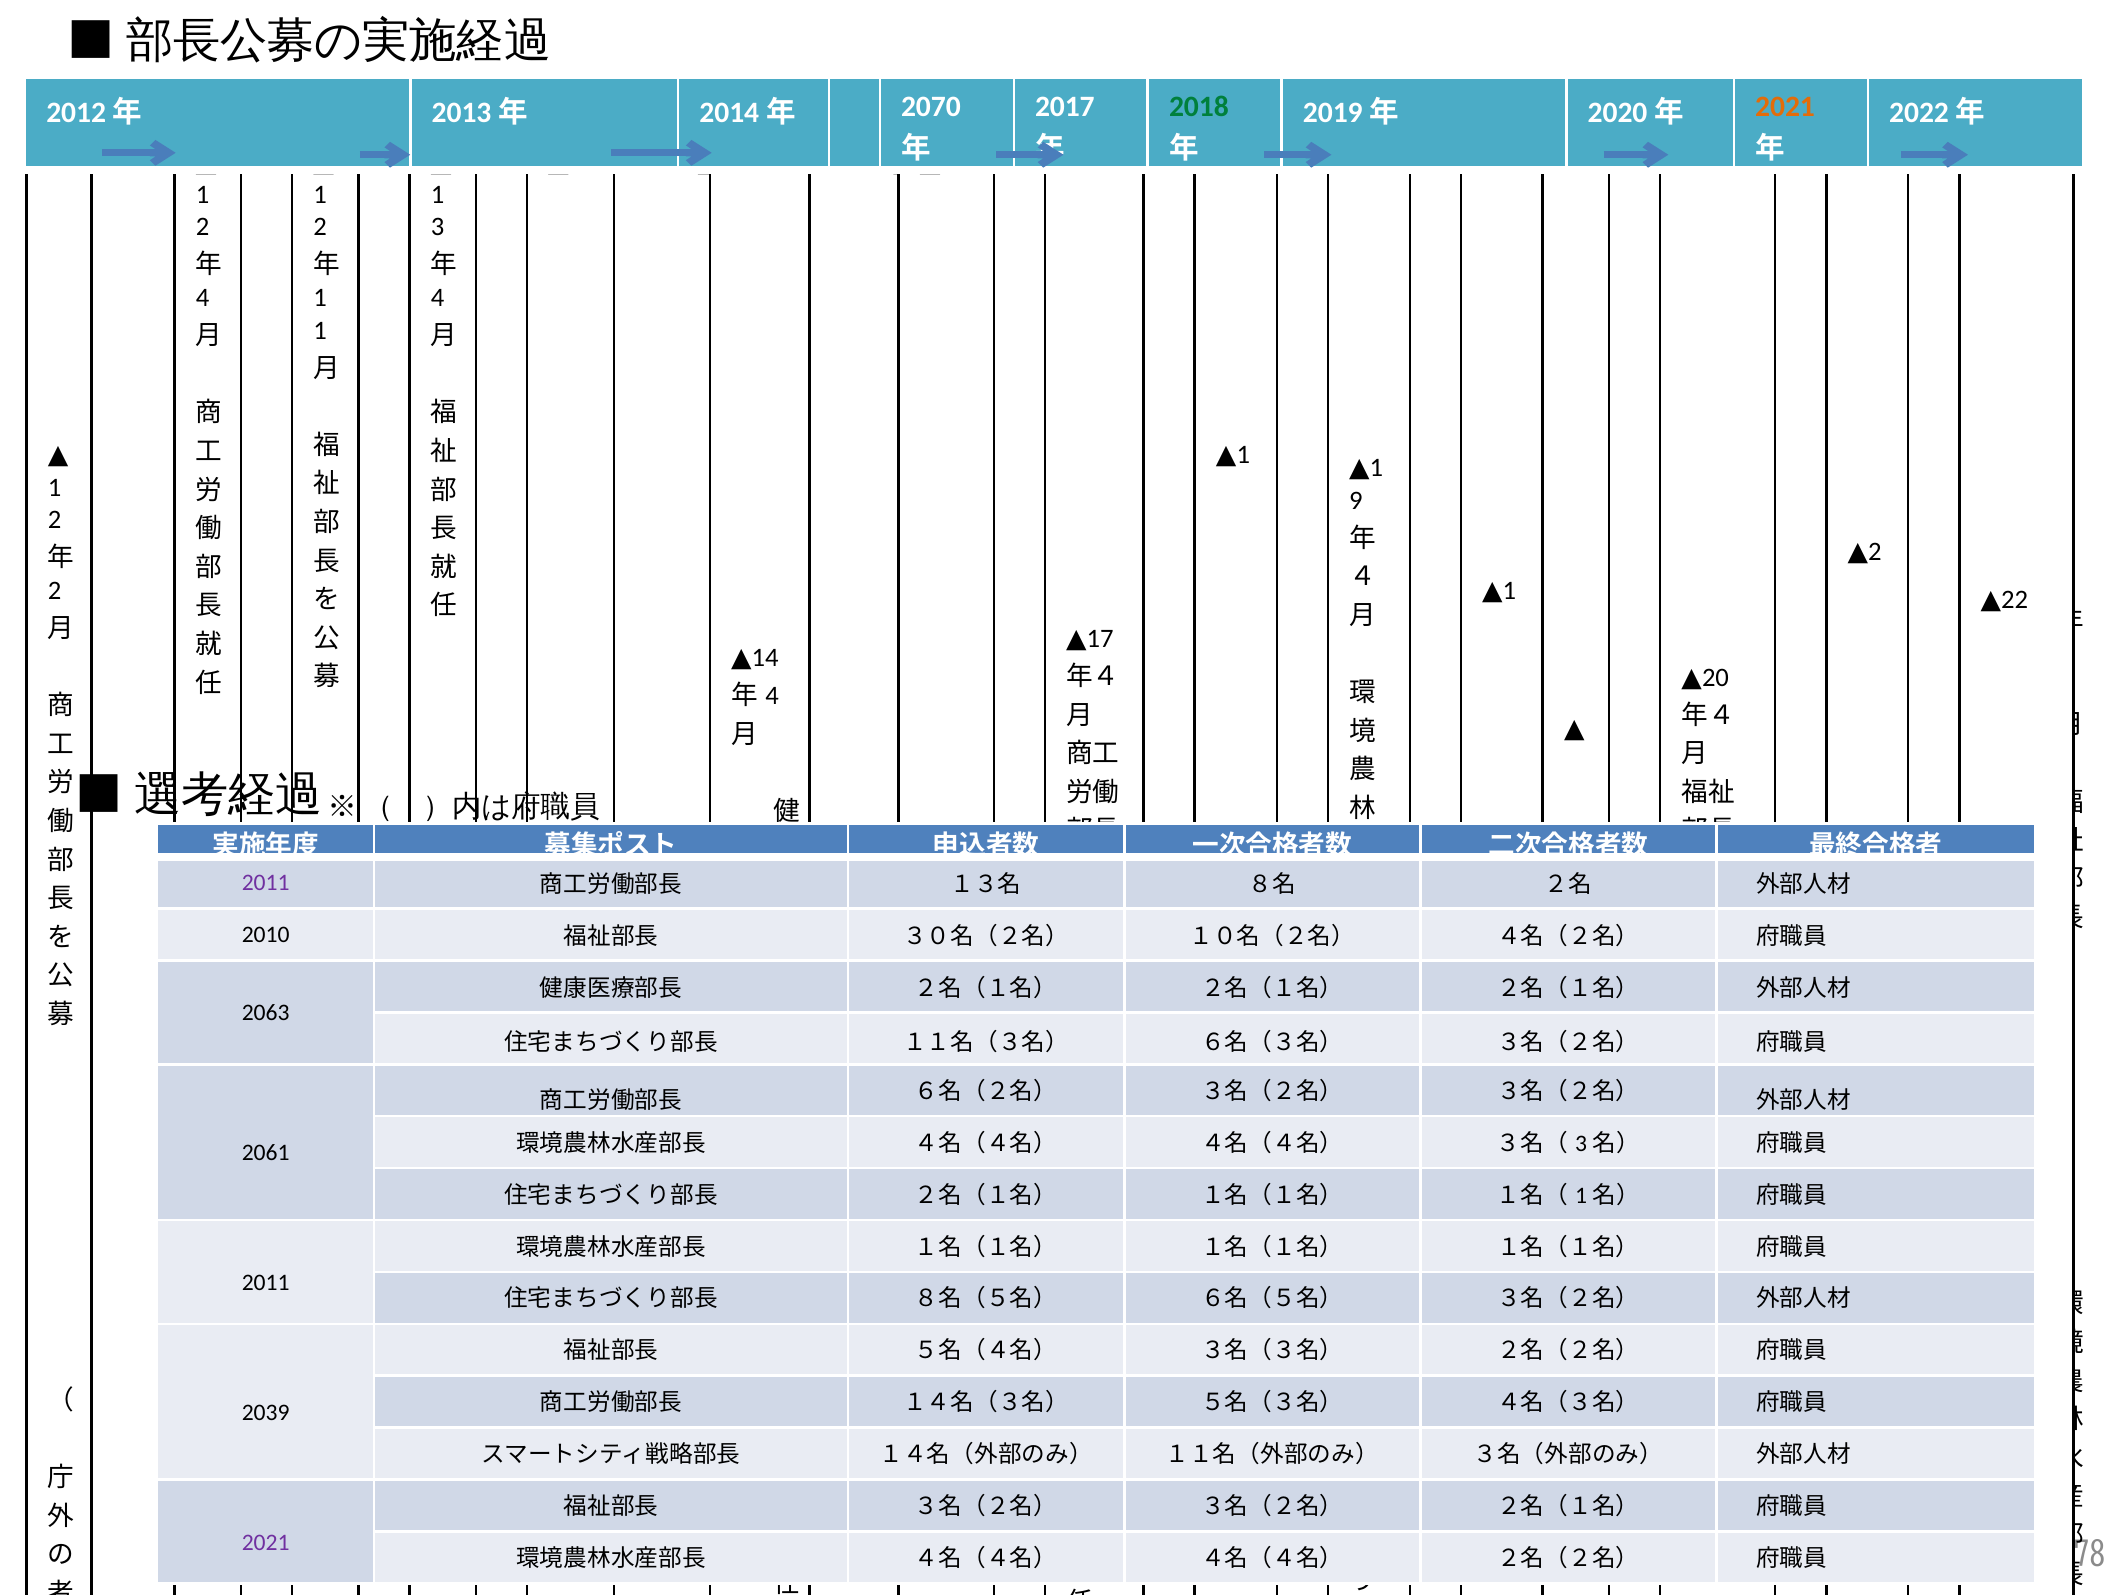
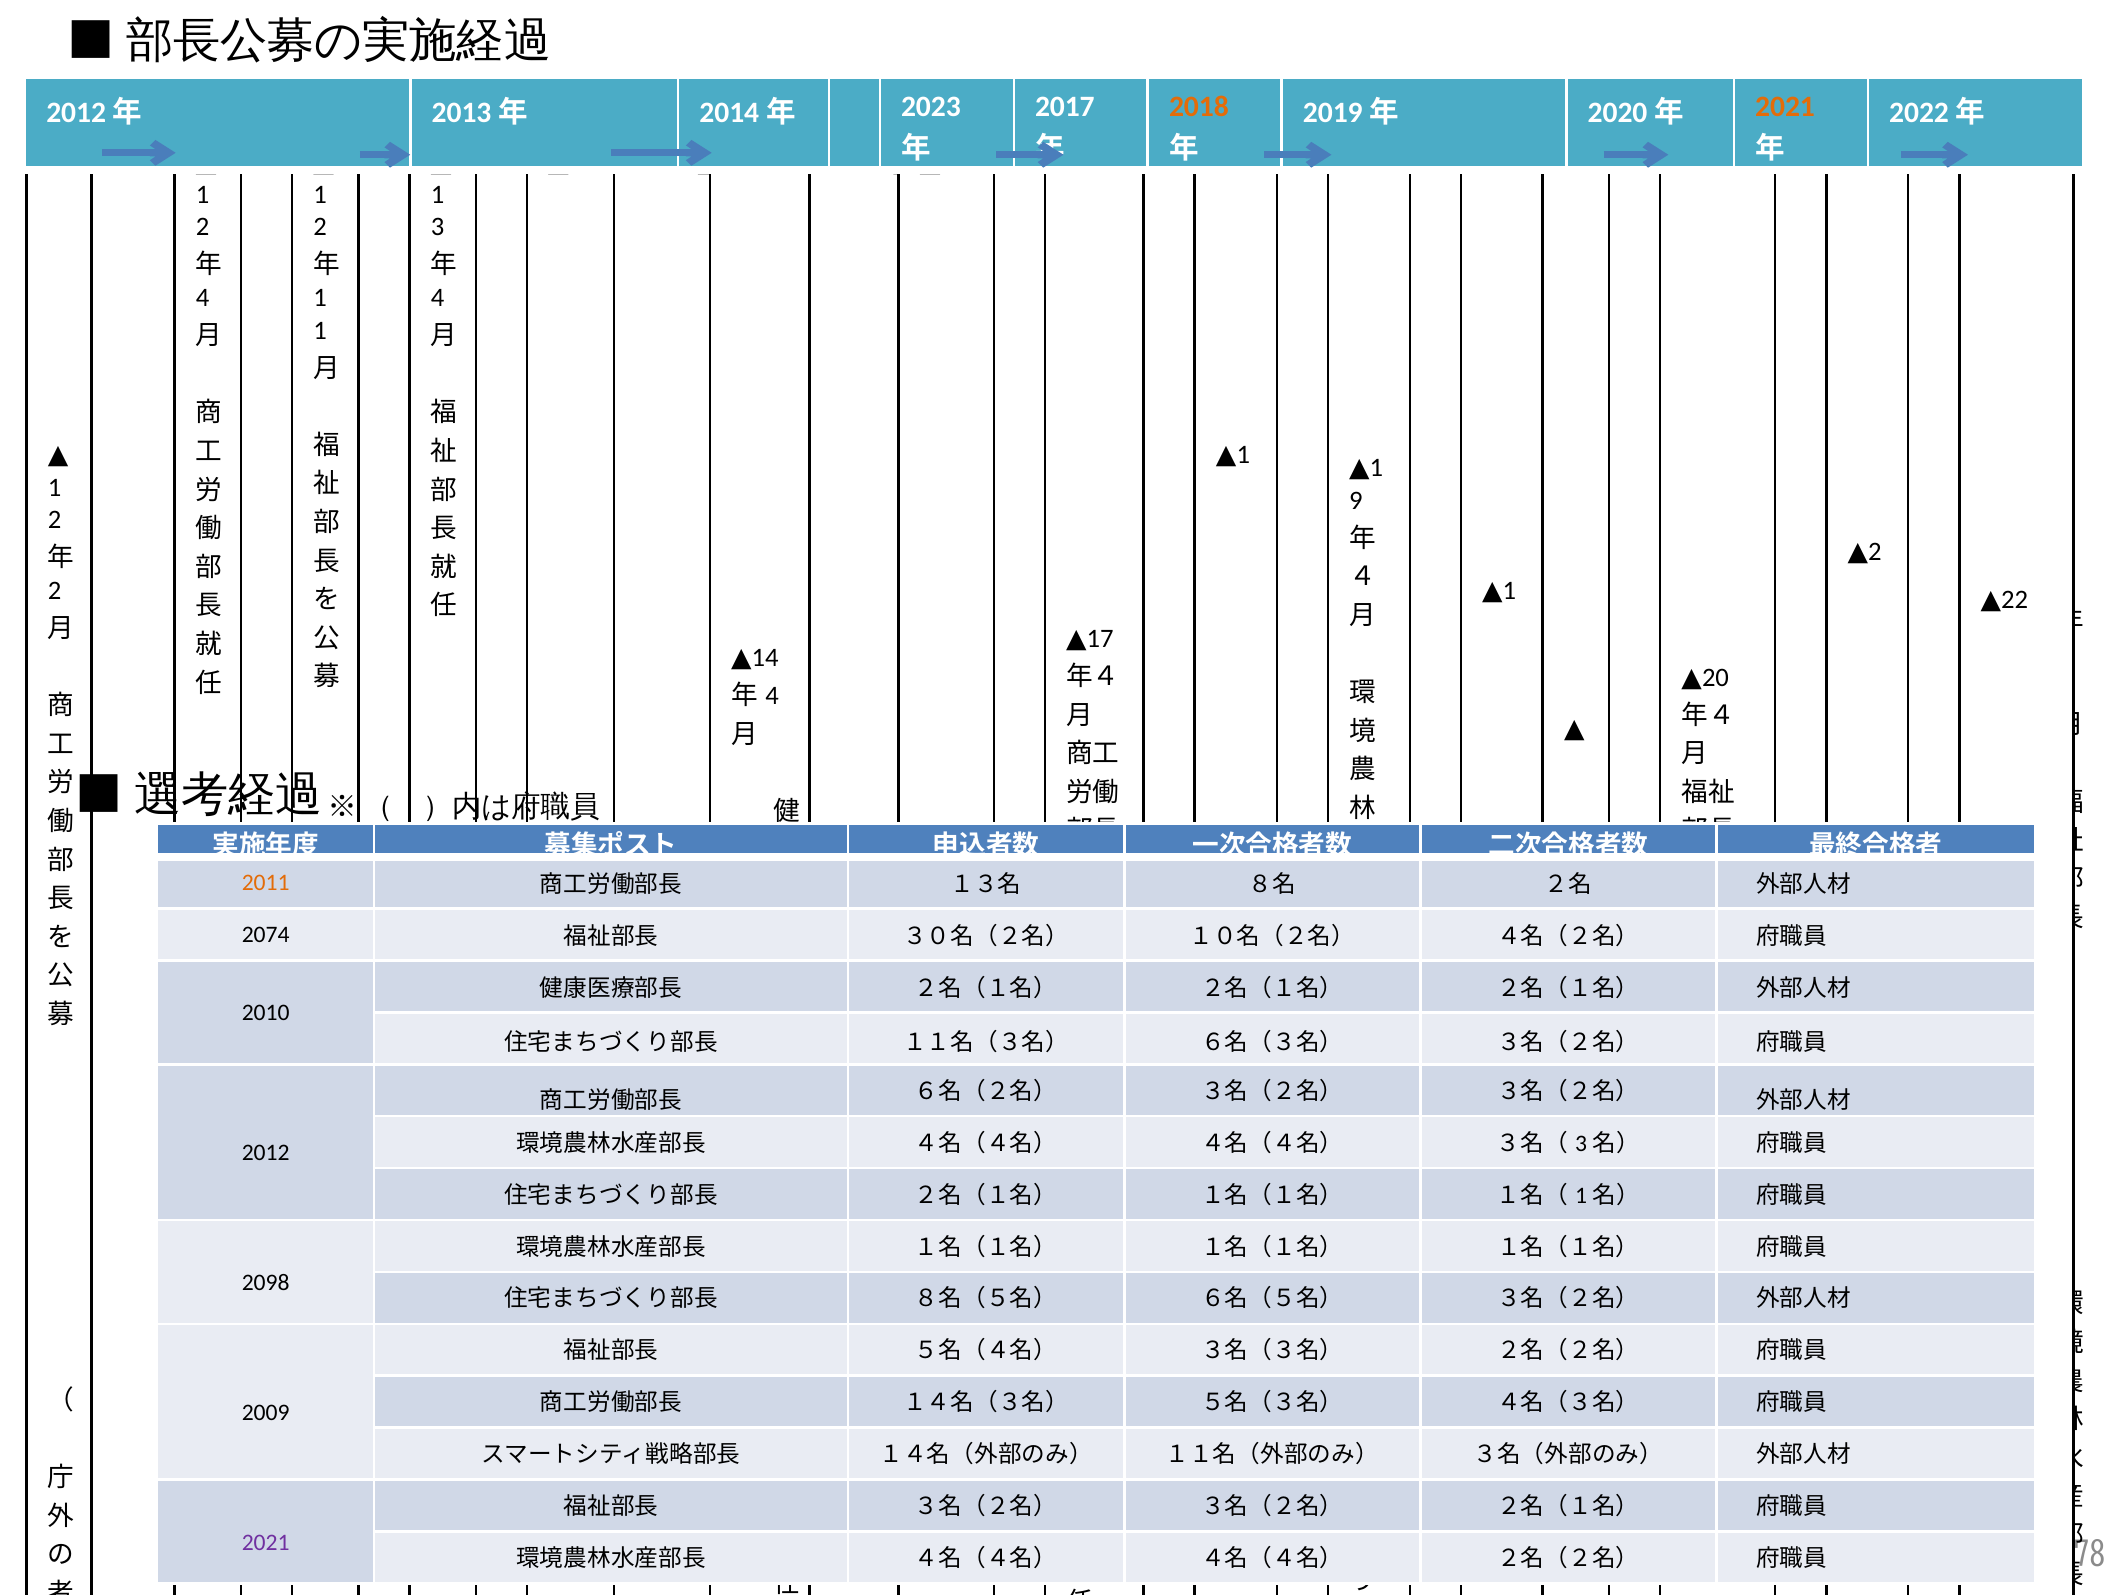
2018 colour: green -> orange (1199, 106)
2070: 2070 -> 2023 (931, 106)
2011 colour: purple -> orange (266, 883)
2010: 2010 -> 2074 (266, 935)
2063: 2063 -> 2010 (266, 1013)
2061: 2061 -> 2012 (266, 1153)
2011: 2011 -> 2098 (266, 1283)
2039: 2039 -> 2009 (266, 1413)
